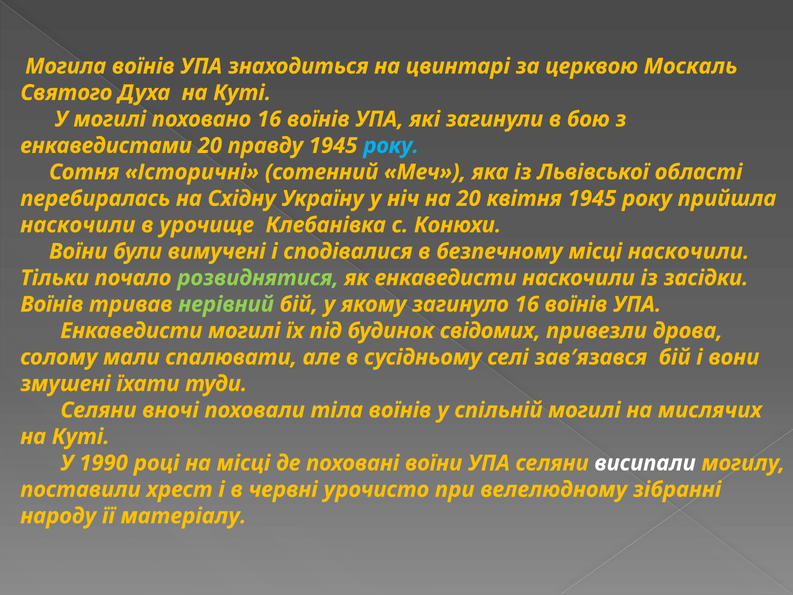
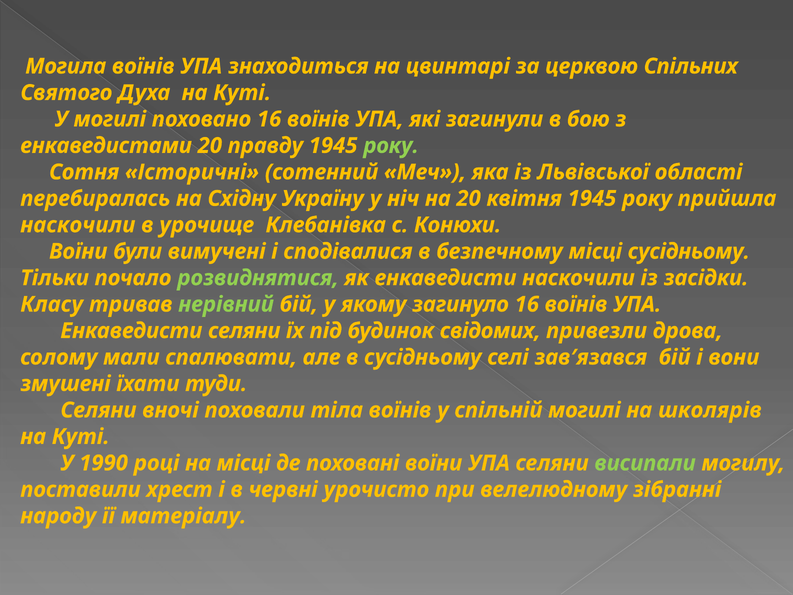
Москаль: Москаль -> Спільних (691, 66)
року colour: light blue -> light green (391, 146)
місці наскочили: наскочили -> сусідньому (689, 251)
Воїнів: Воїнів -> Класу (52, 304)
Енкаведисти могилі: могилі -> селяни (244, 331)
мислячих: мислячих -> школярів (710, 410)
висипали colour: white -> light green (645, 463)
